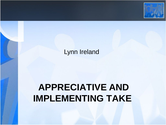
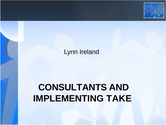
APPRECIATIVE: APPRECIATIVE -> CONSULTANTS (73, 87)
